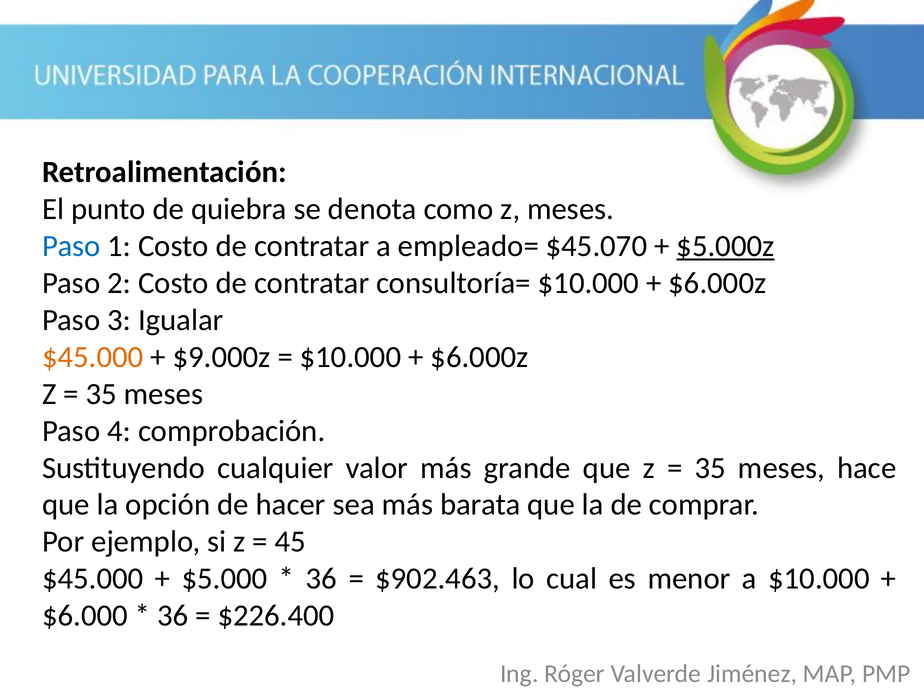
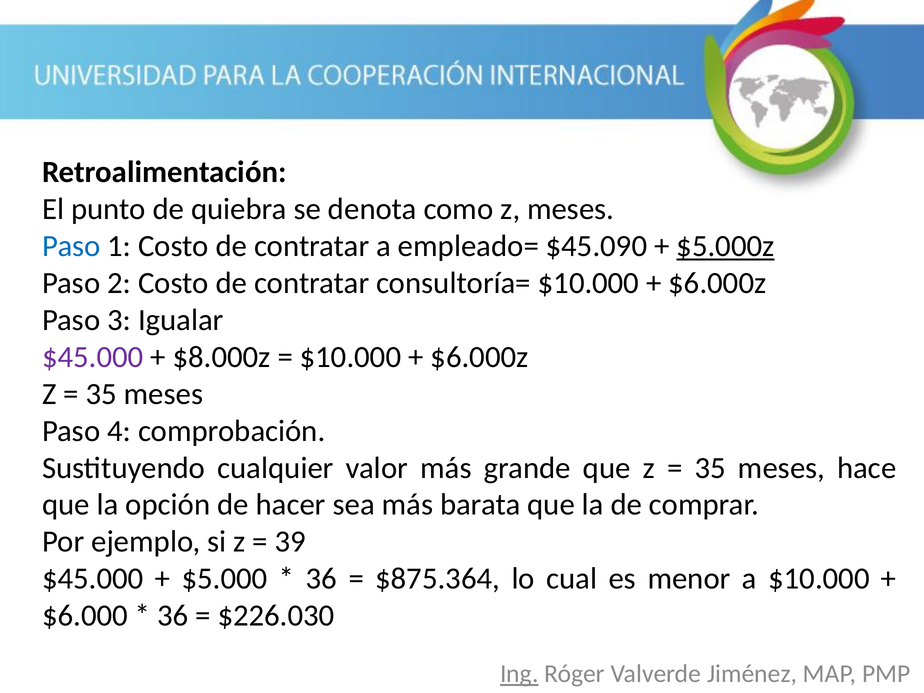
$45.070: $45.070 -> $45.090 (596, 246)
$45.000 colour: orange -> purple (93, 357)
$9.000z: $9.000z -> $8.000z (222, 357)
45: 45 -> 39 (290, 542)
$902.463: $902.463 -> $875.364 (438, 579)
$226.400: $226.400 -> $226.030 (276, 616)
Ing underline: none -> present (519, 674)
